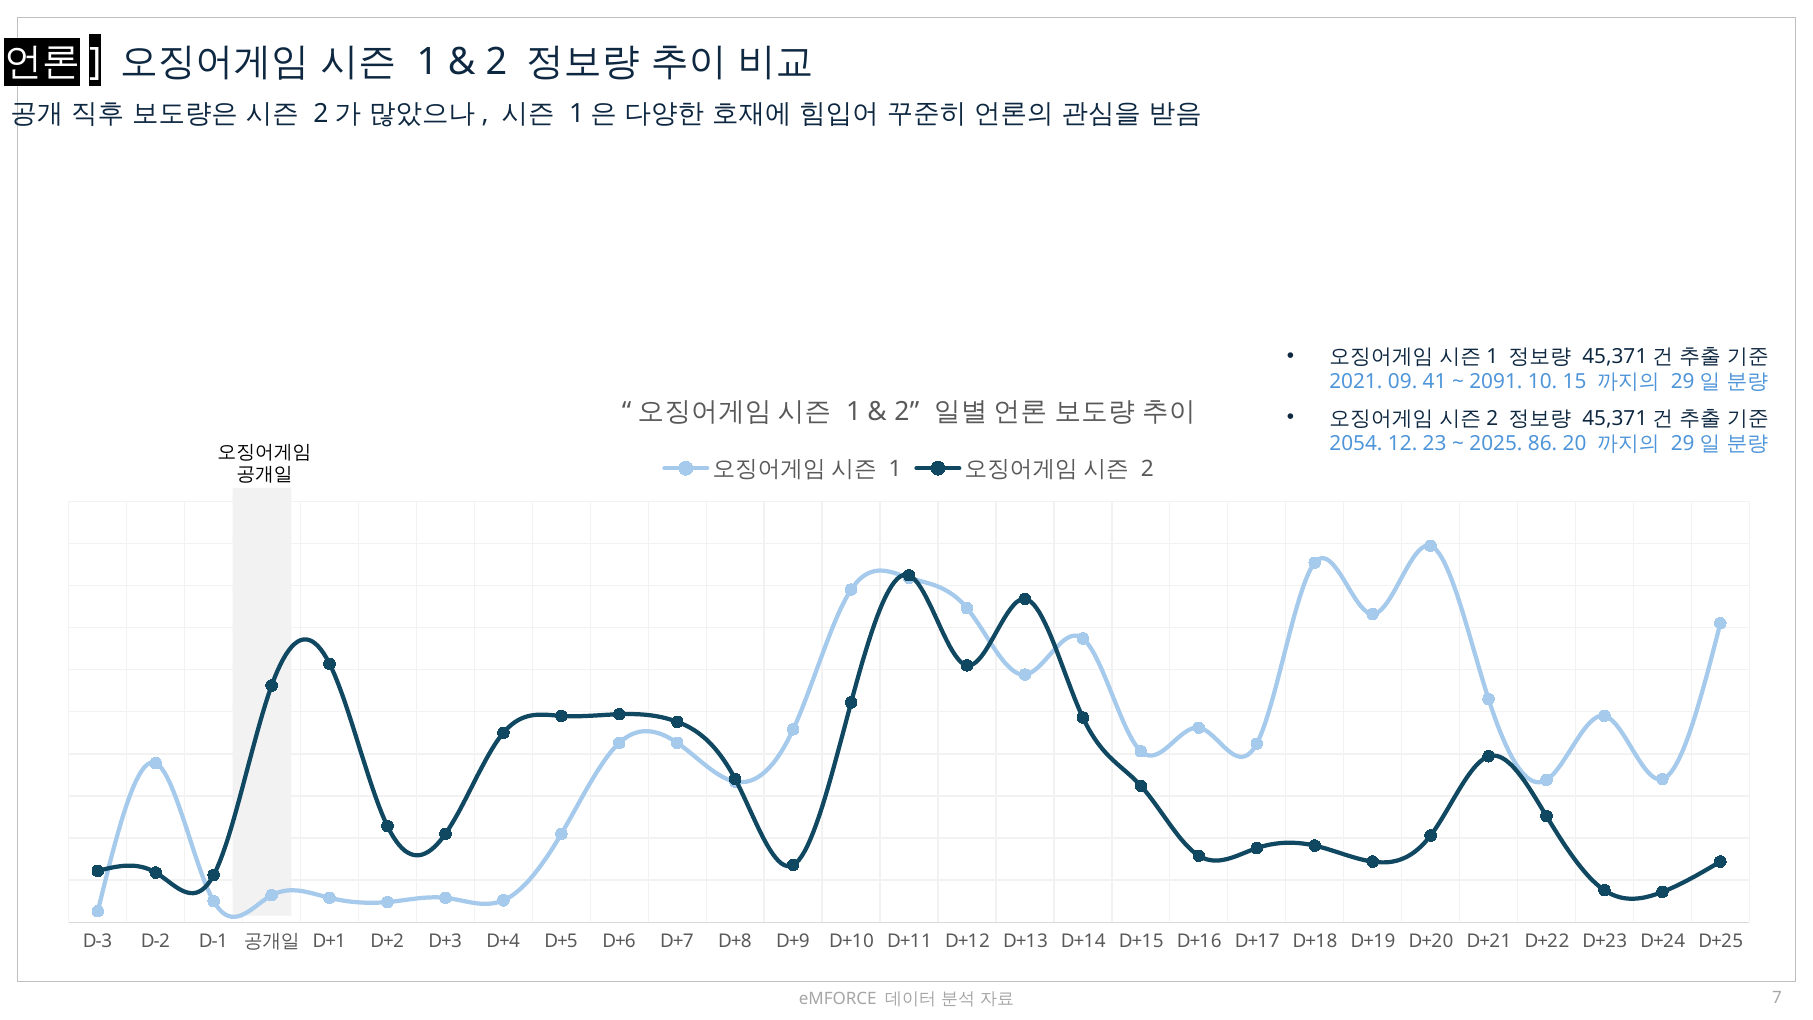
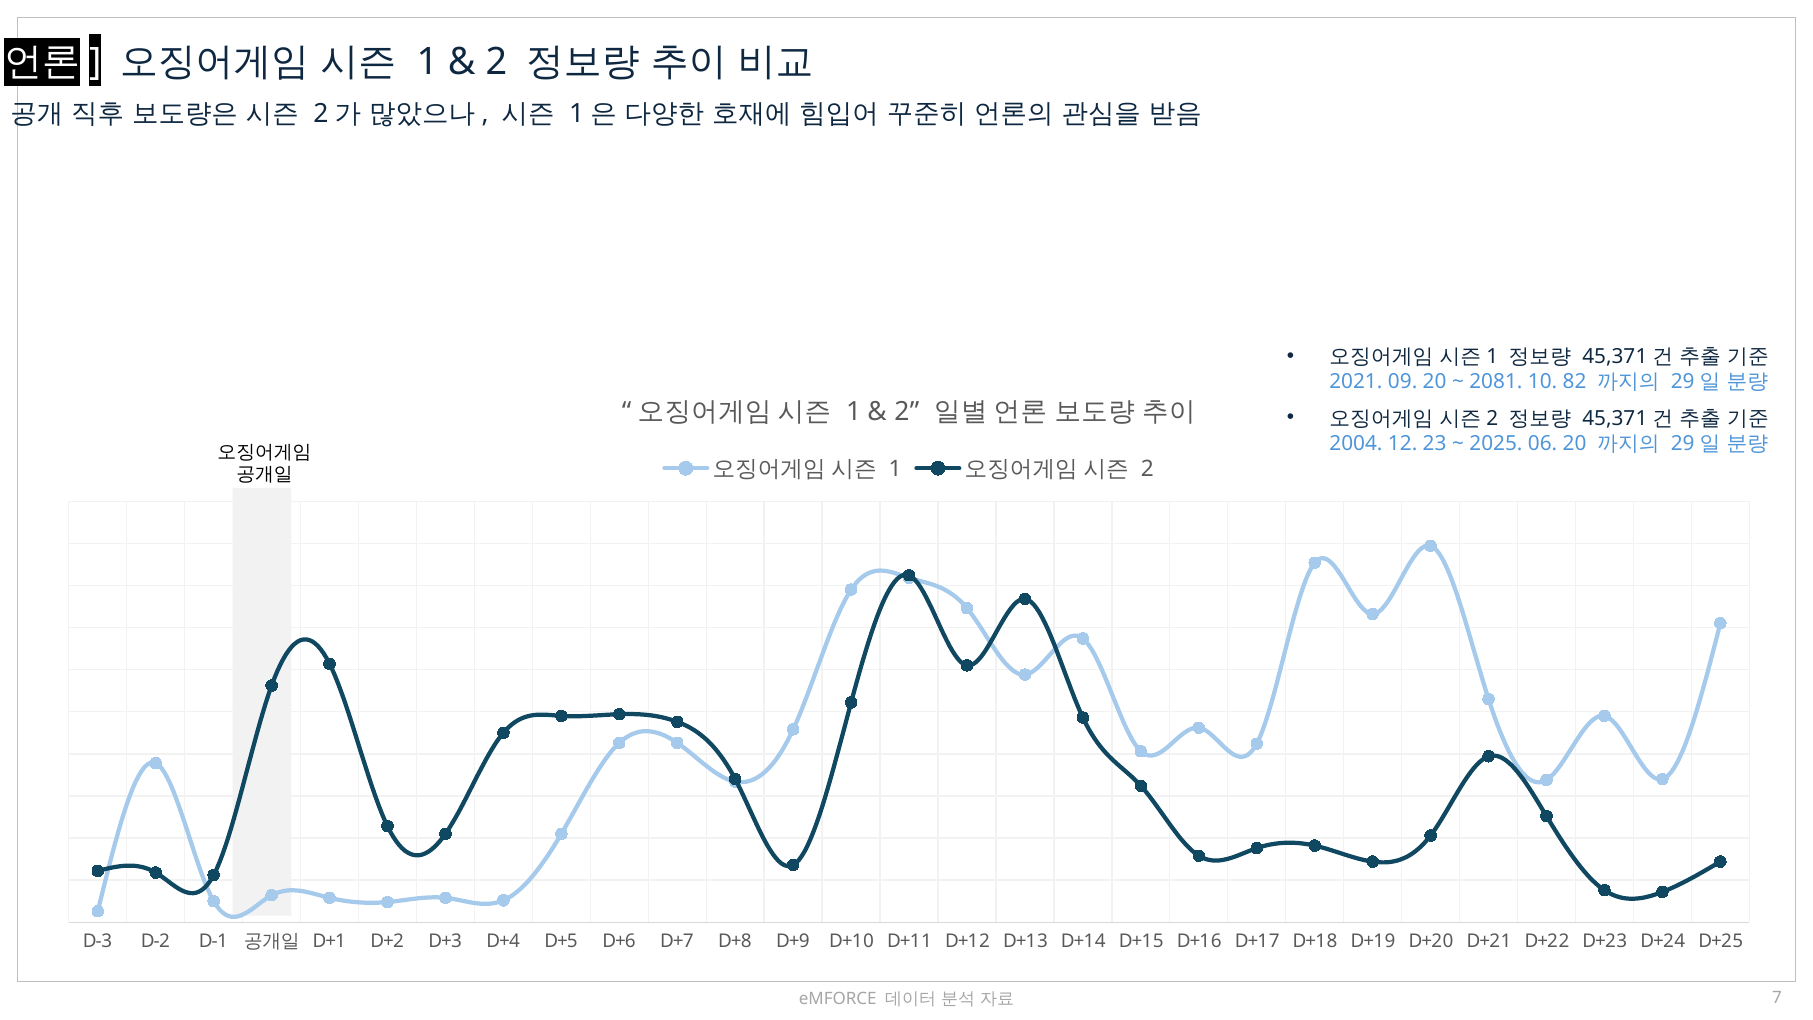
09 41: 41 -> 20 (1435, 382)
2091: 2091 -> 2081 (1496, 382)
15: 15 -> 82 (1575, 382)
2054: 2054 -> 2004 (1356, 443)
86: 86 -> 06 (1543, 443)
